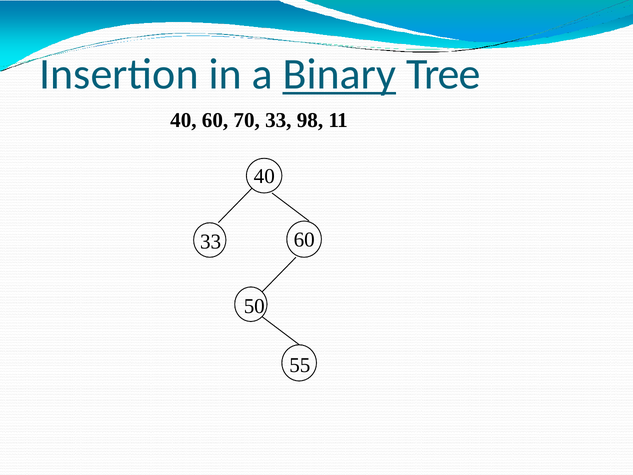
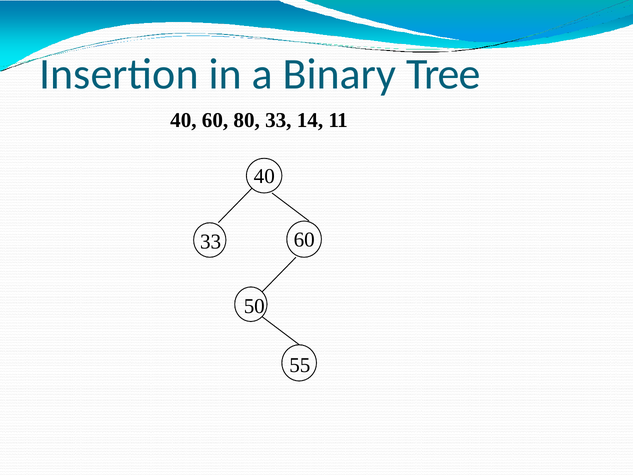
Binary underline: present -> none (339, 74)
70: 70 -> 80 (247, 120)
98: 98 -> 14 (310, 120)
